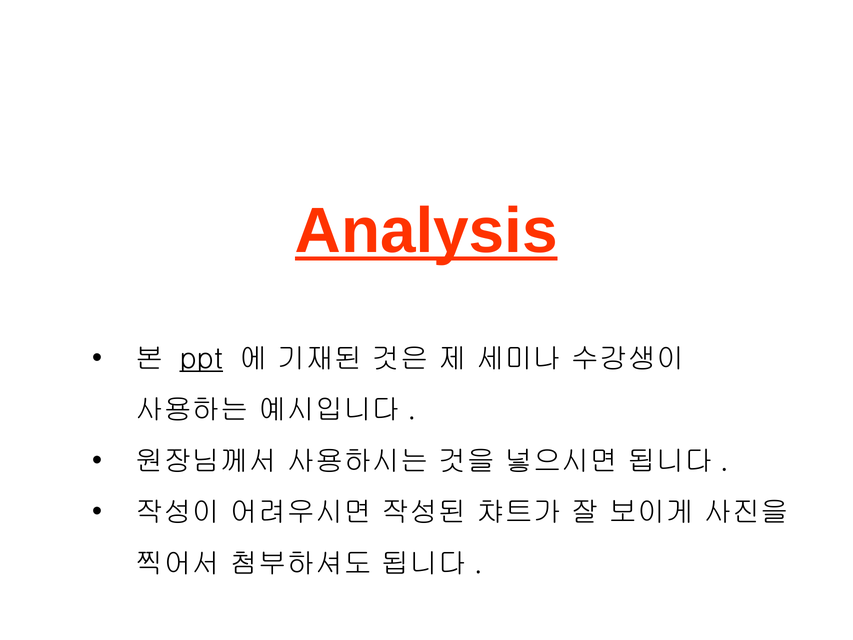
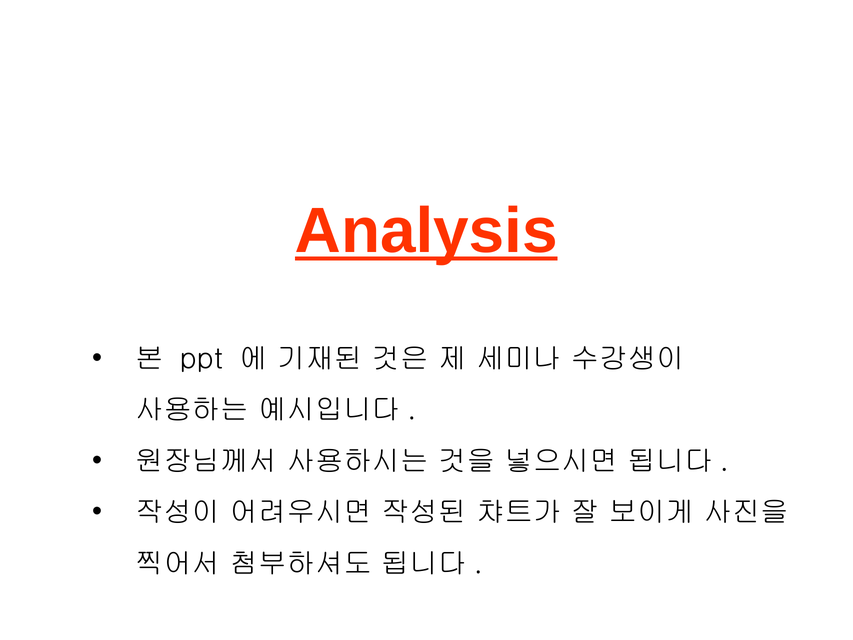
ppt underline: present -> none (201, 359)
